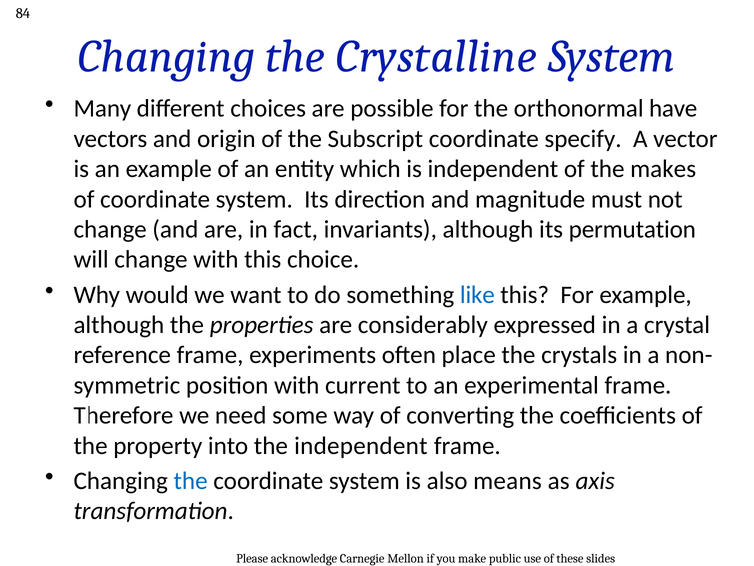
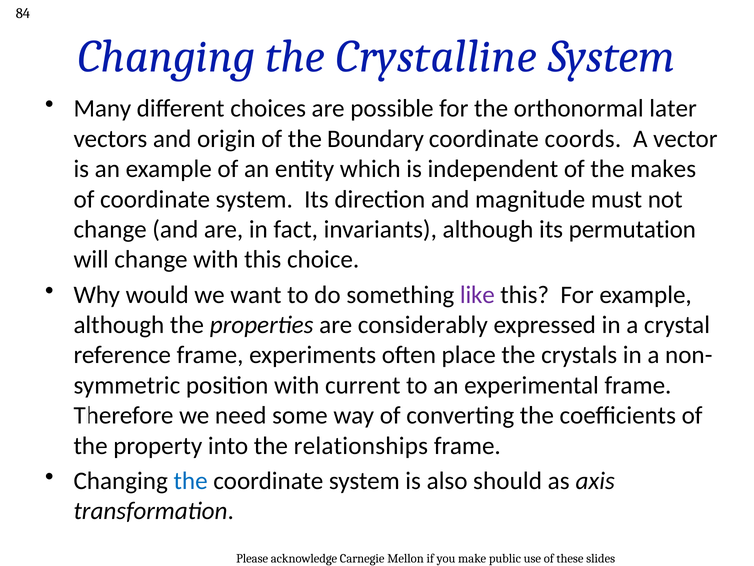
have: have -> later (673, 109)
Subscript: Subscript -> Boundary (376, 139)
specify: specify -> coords (583, 139)
like colour: blue -> purple (477, 295)
the independent: independent -> relationships (361, 445)
means: means -> should (508, 481)
